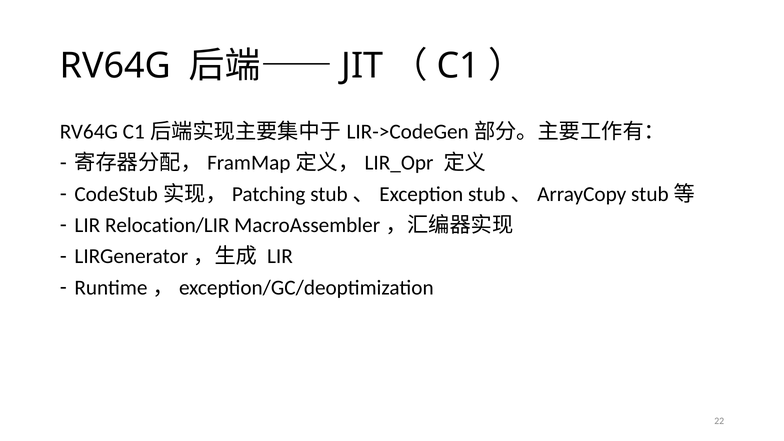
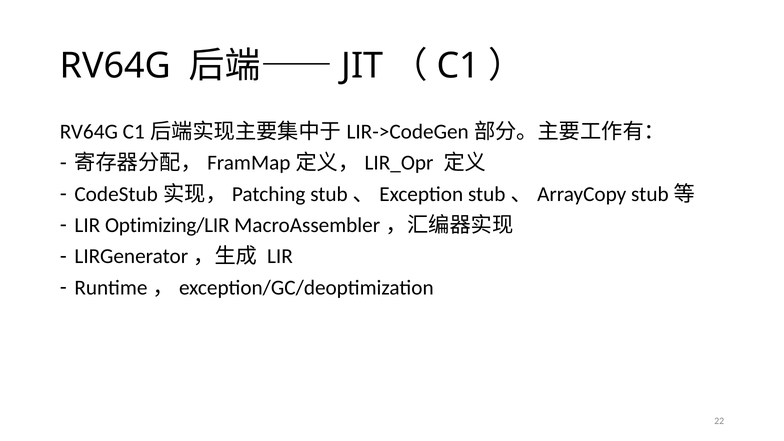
Relocation/LIR: Relocation/LIR -> Optimizing/LIR (167, 225)
